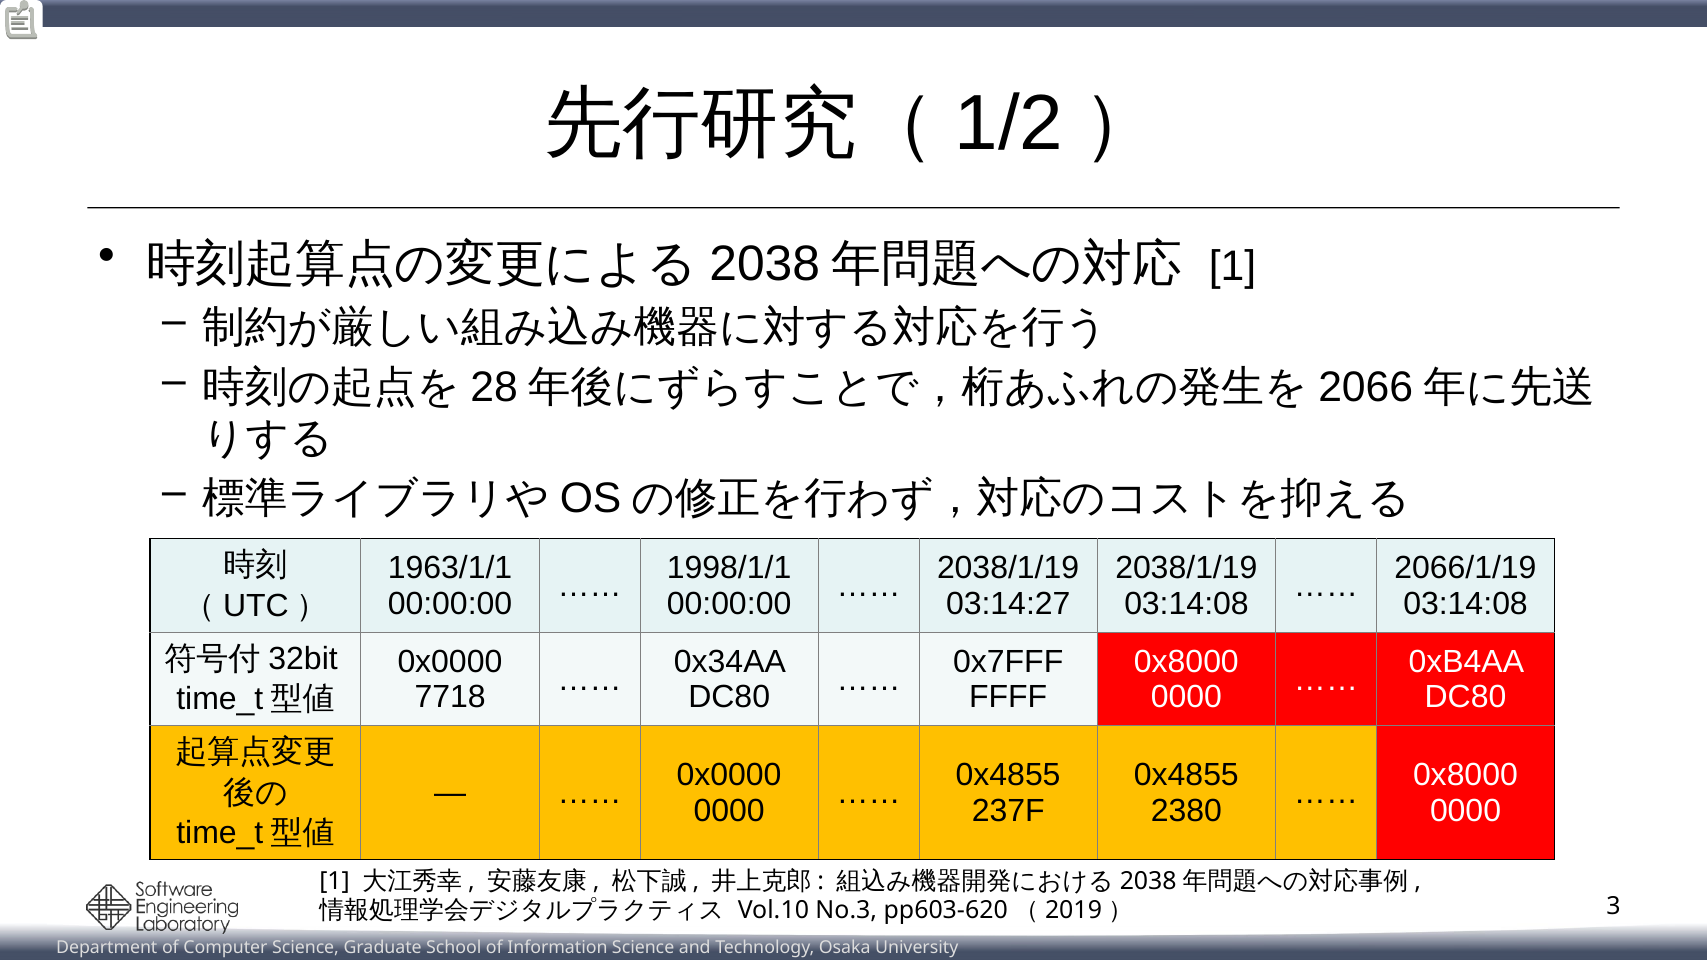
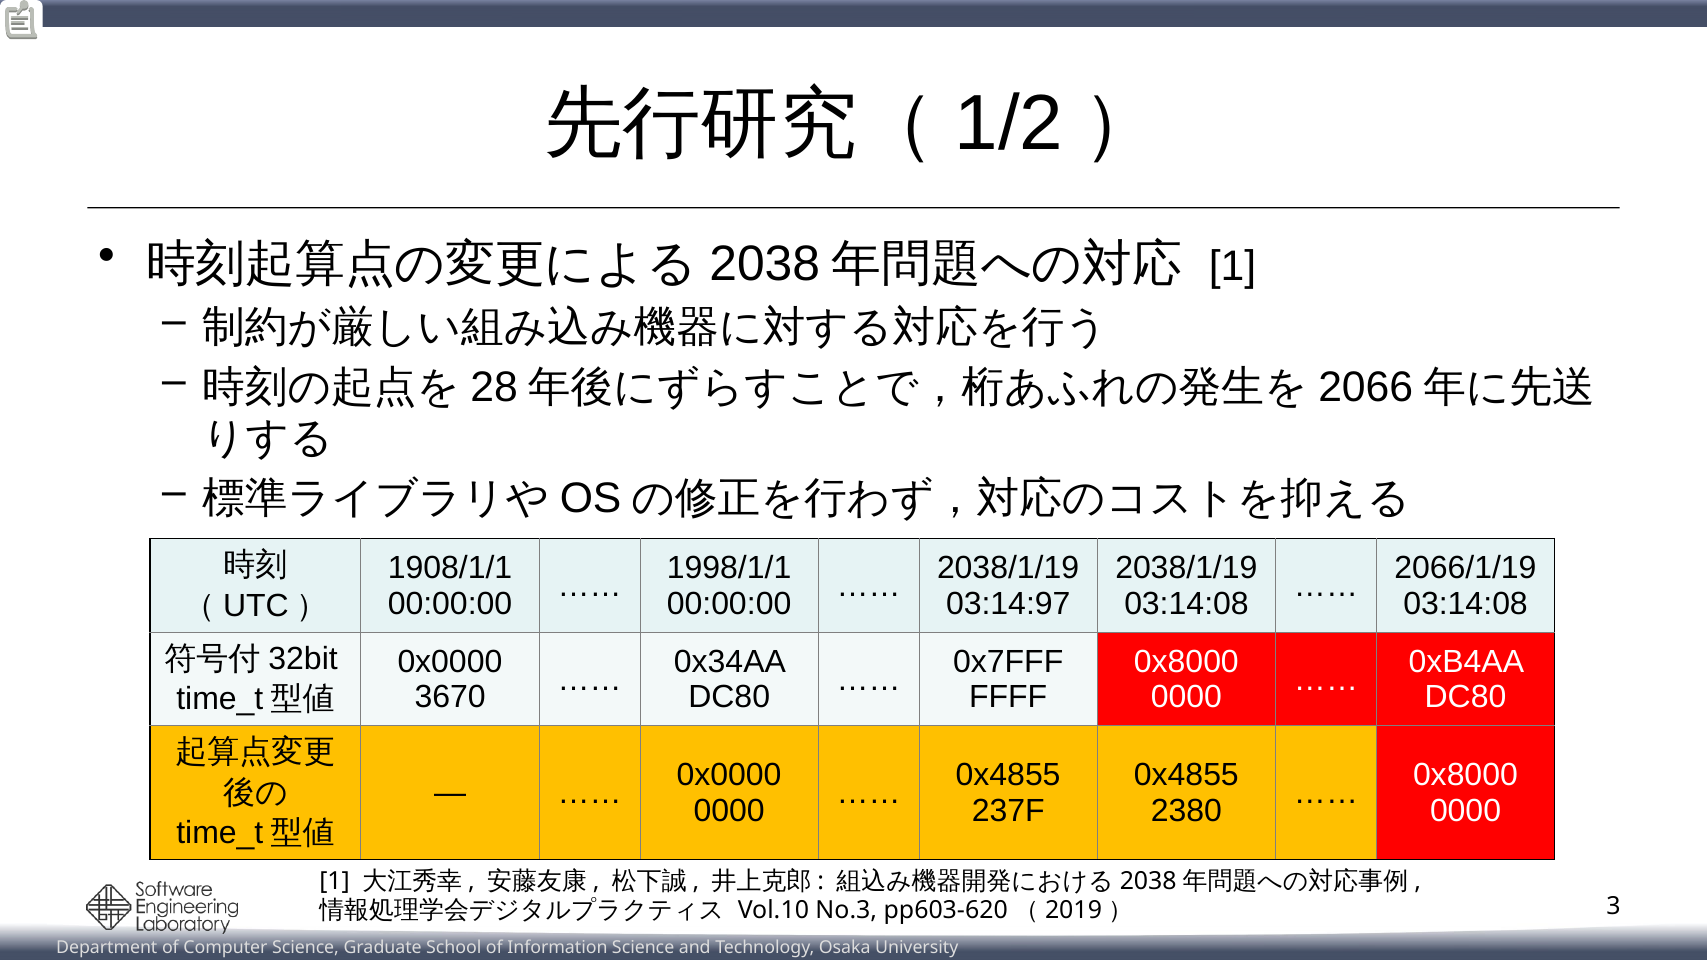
1963/1/1: 1963/1/1 -> 1908/1/1 (450, 568)
03:14:27: 03:14:27 -> 03:14:97 (1008, 604)
7718: 7718 -> 3670 (450, 698)
